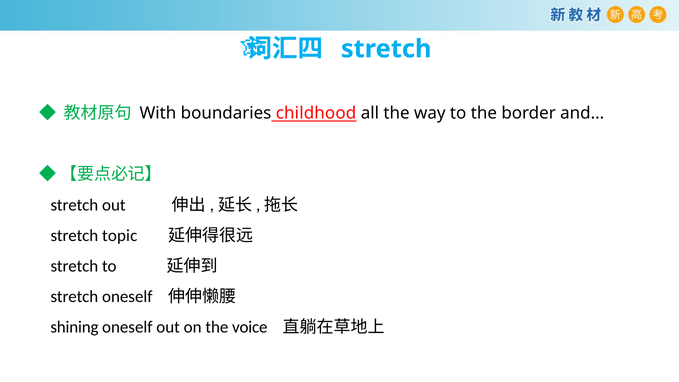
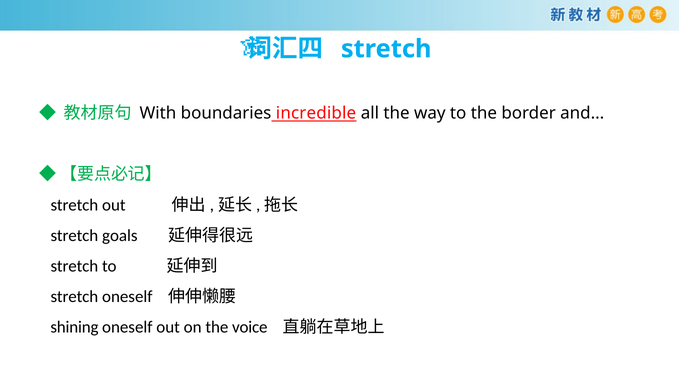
childhood: childhood -> incredible (316, 113)
topic: topic -> goals (120, 235)
